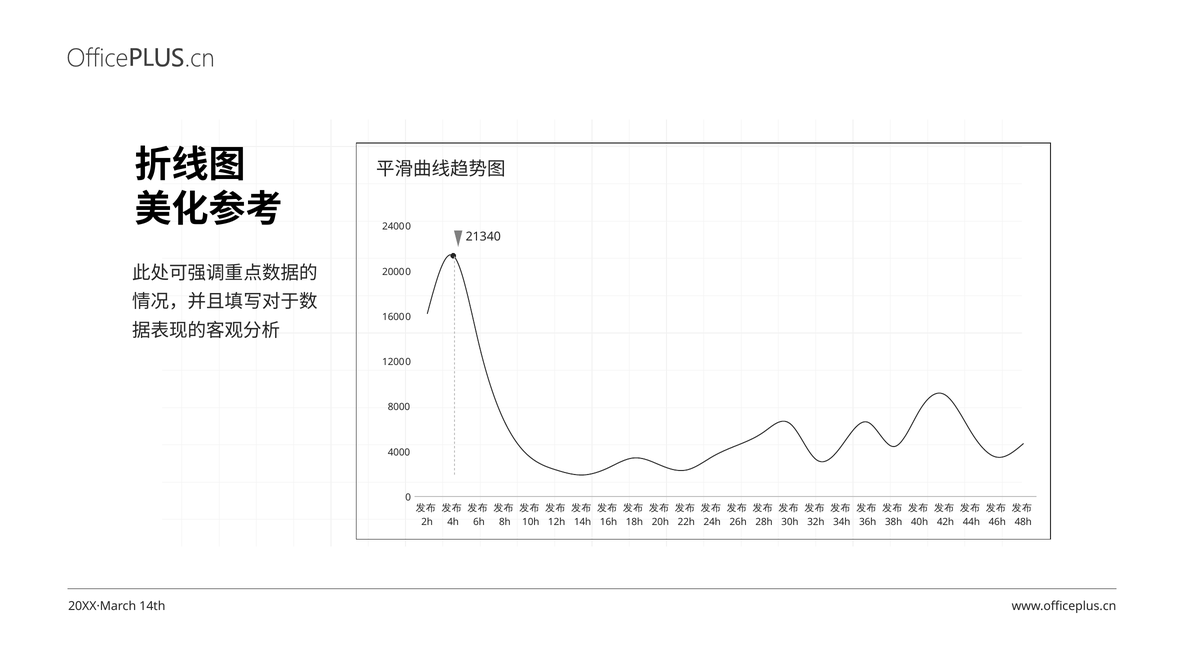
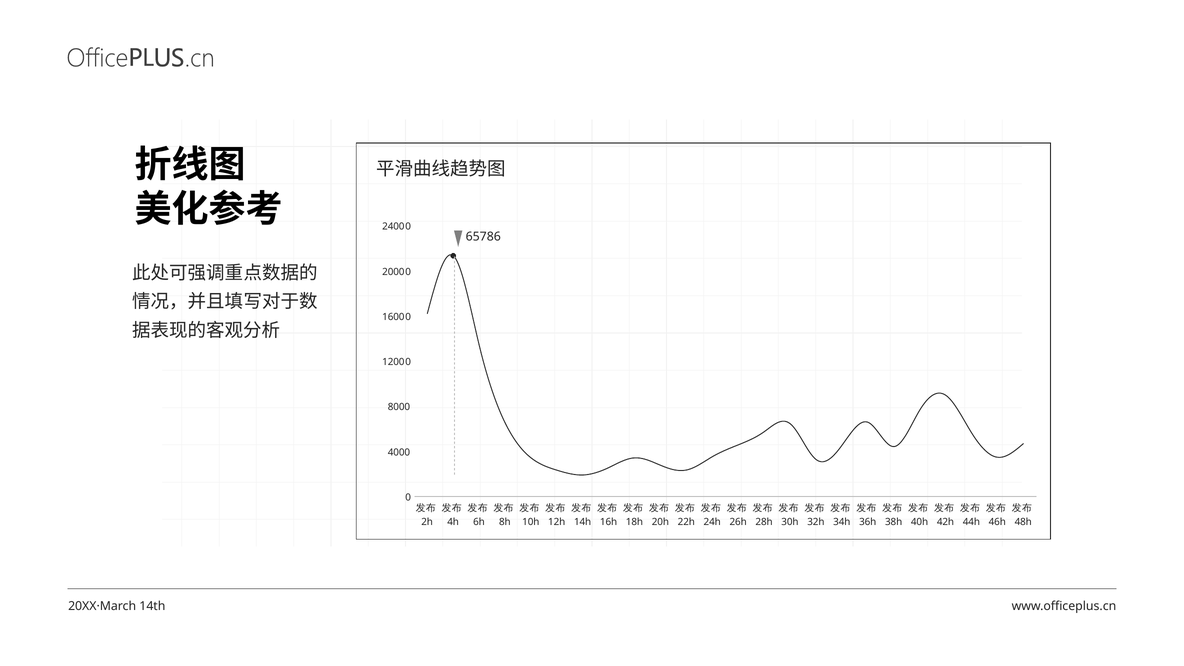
21340: 21340 -> 65786 (483, 237)
